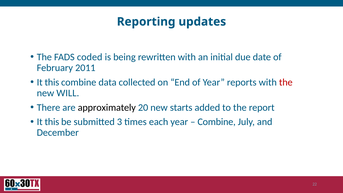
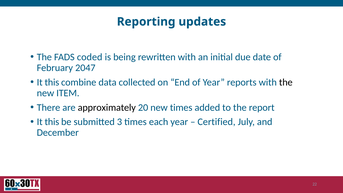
2011: 2011 -> 2047 (85, 68)
the colour: red -> black (286, 82)
WILL: WILL -> ITEM (68, 93)
new starts: starts -> times (181, 107)
Combine: Combine -> Certified (217, 122)
